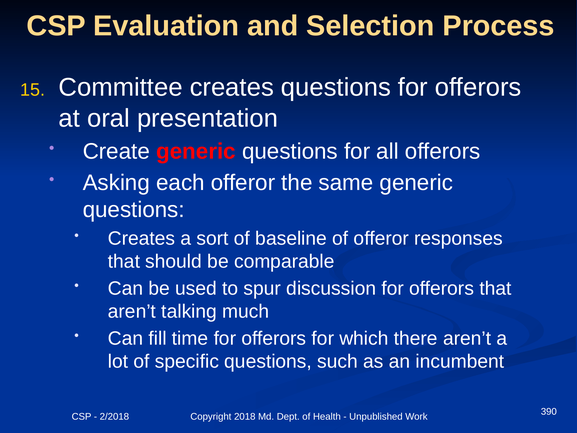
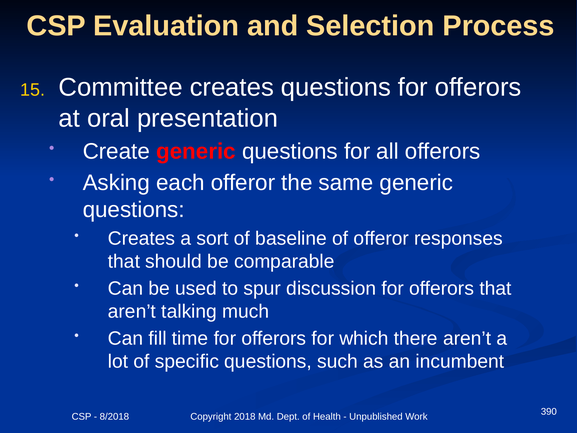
2/2018: 2/2018 -> 8/2018 (114, 416)
